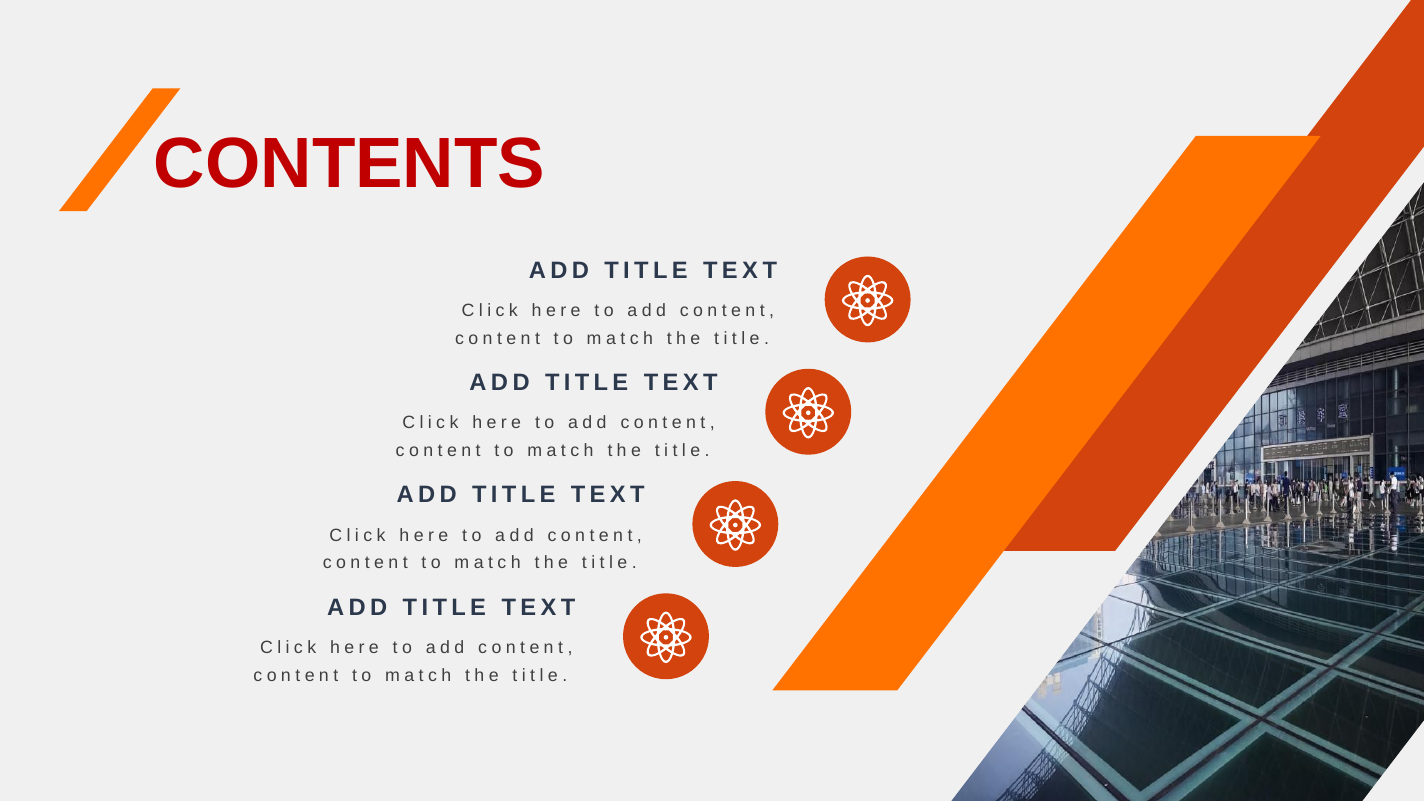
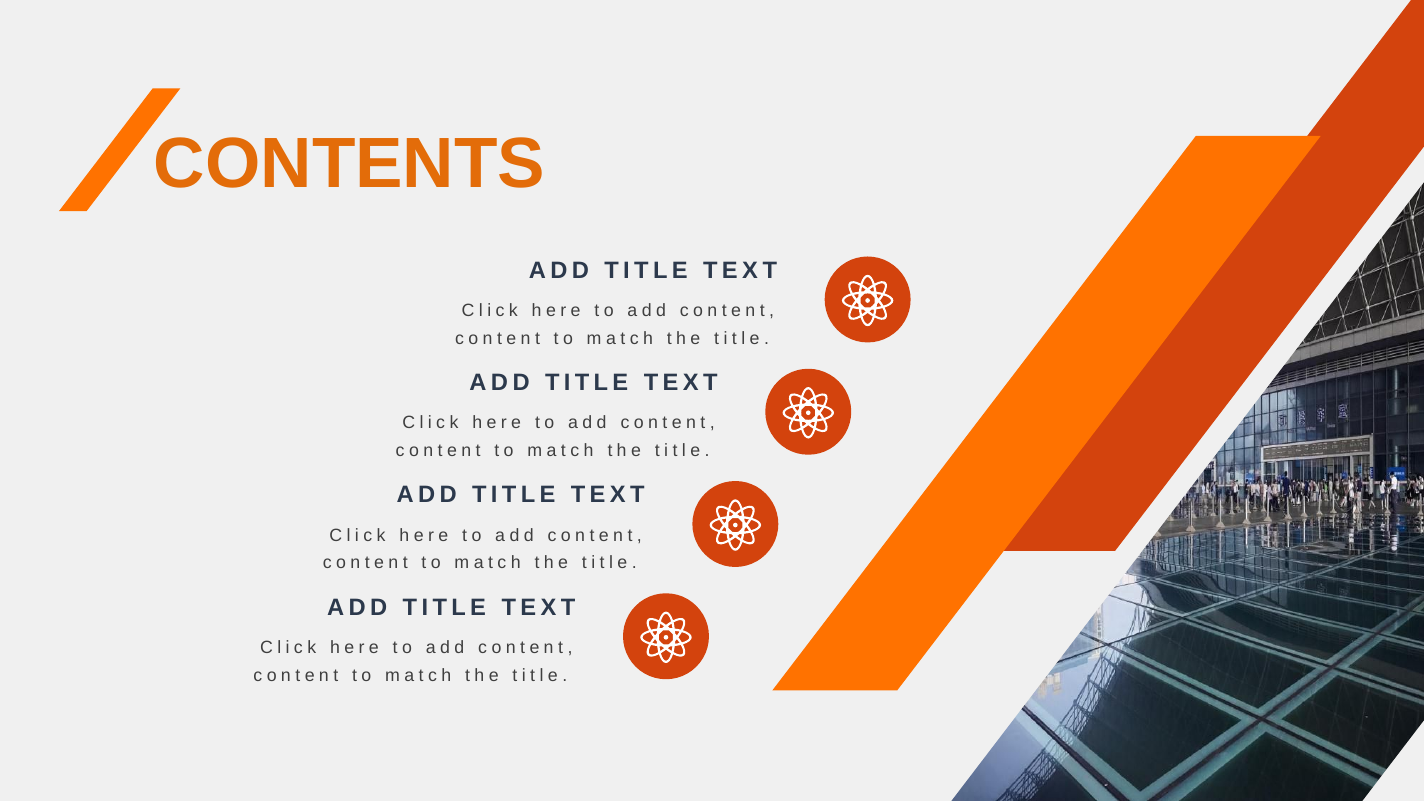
CONTENTS colour: red -> orange (349, 164)
